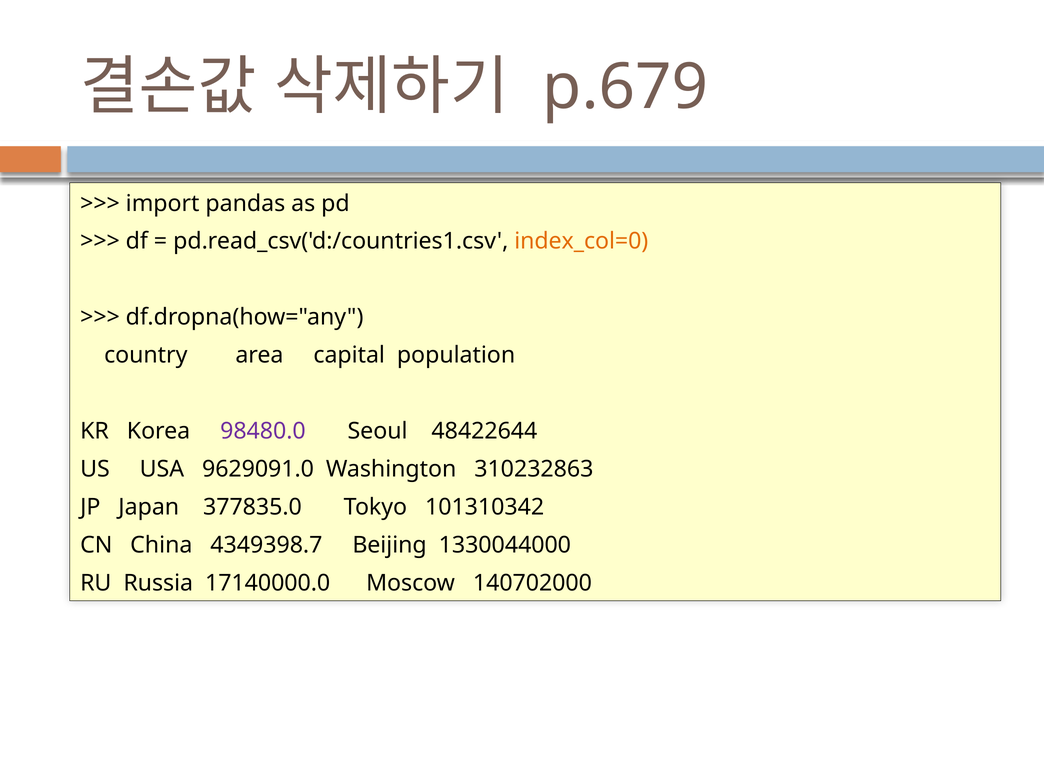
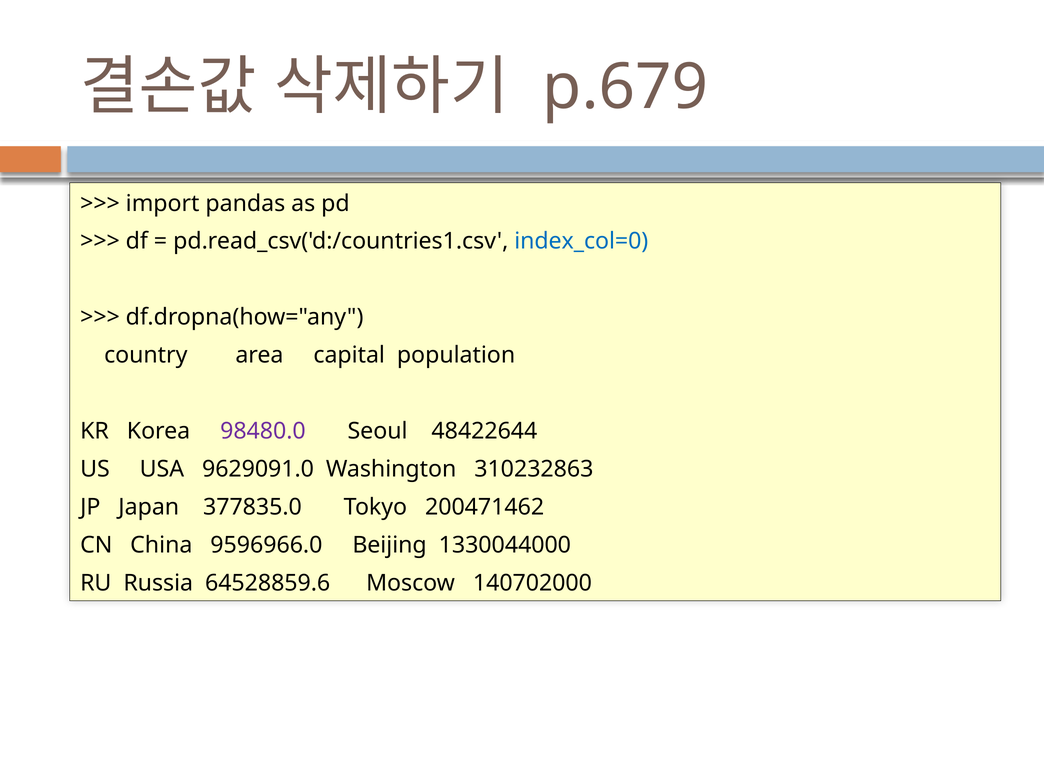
index_col=0 colour: orange -> blue (581, 241)
101310342: 101310342 -> 200471462 (485, 507)
4349398.7: 4349398.7 -> 9596966.0 (266, 545)
17140000.0: 17140000.0 -> 64528859.6 (268, 583)
